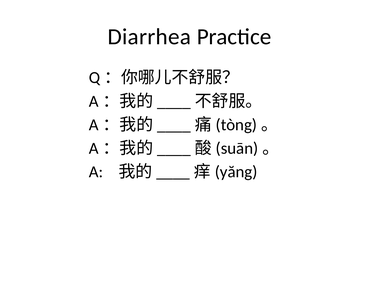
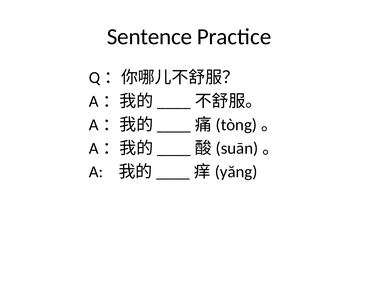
Diarrhea: Diarrhea -> Sentence (150, 37)
